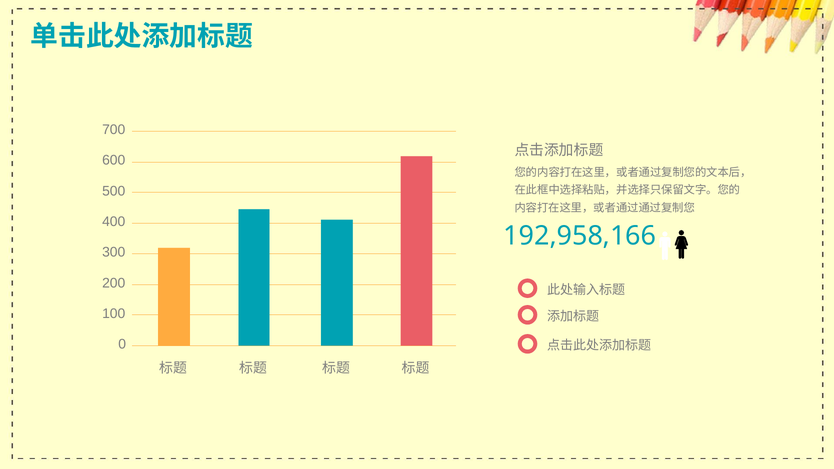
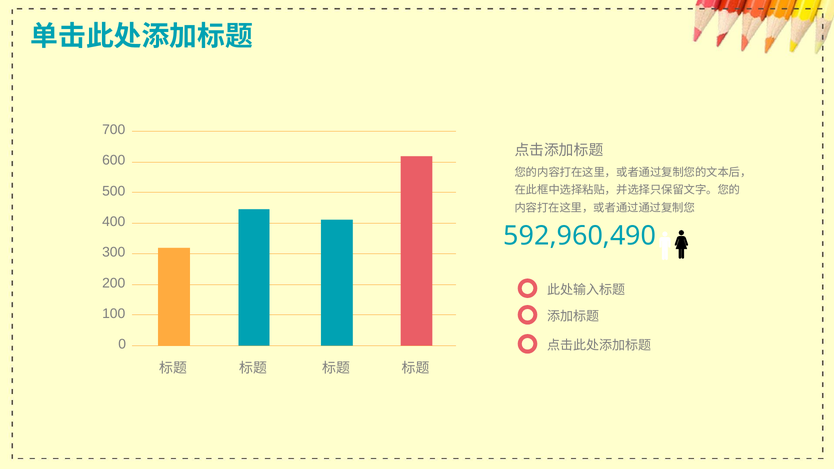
192,958,166: 192,958,166 -> 592,960,490 (580, 236)
